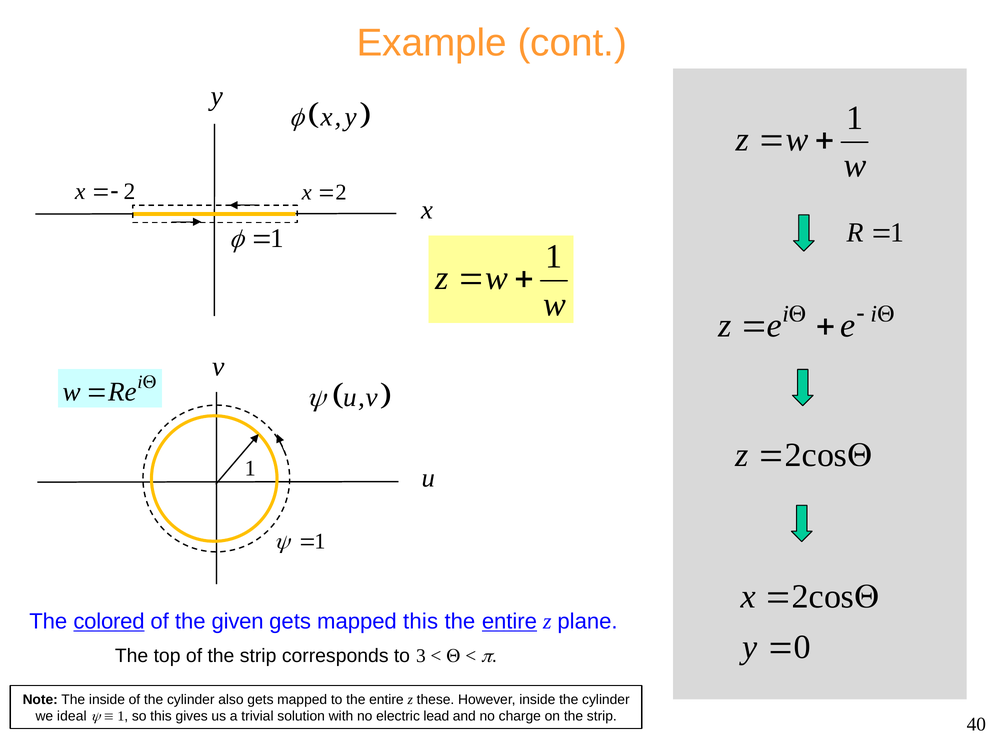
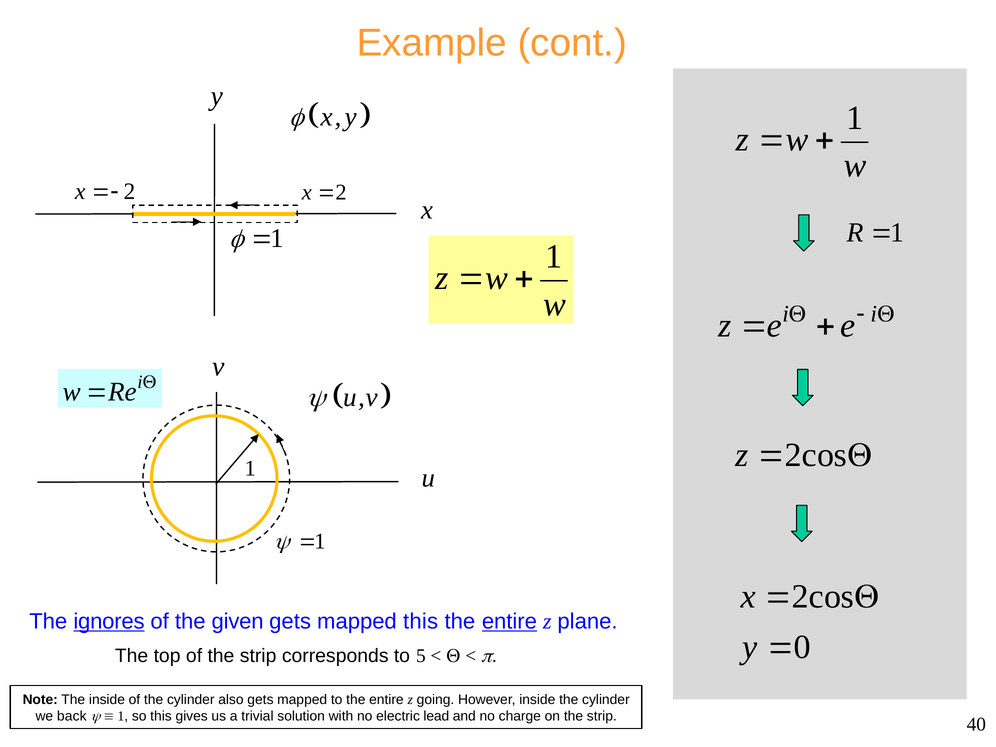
colored: colored -> ignores (109, 621)
3: 3 -> 5 (421, 656)
these: these -> going (436, 700)
ideal: ideal -> back (72, 716)
